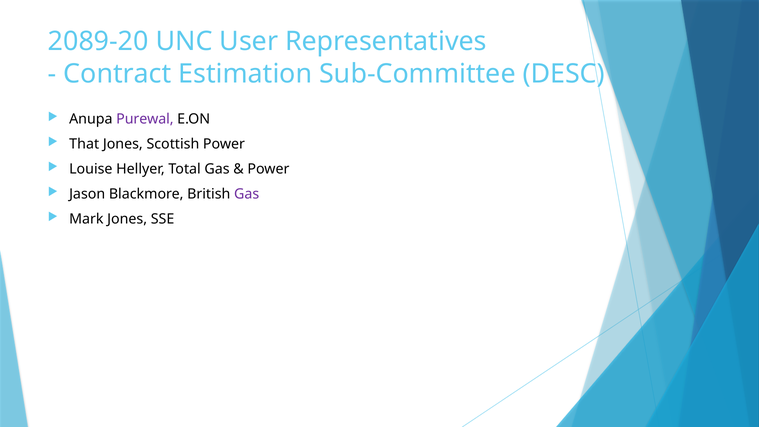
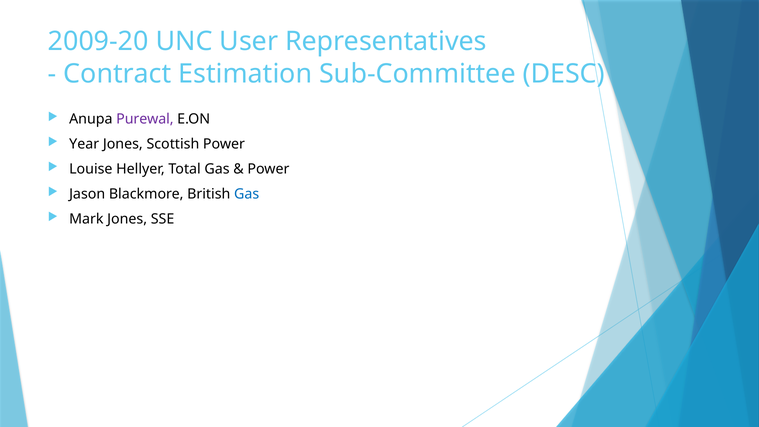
2089-20: 2089-20 -> 2009-20 (98, 41)
That: That -> Year (84, 144)
Gas colour: purple -> blue (247, 194)
